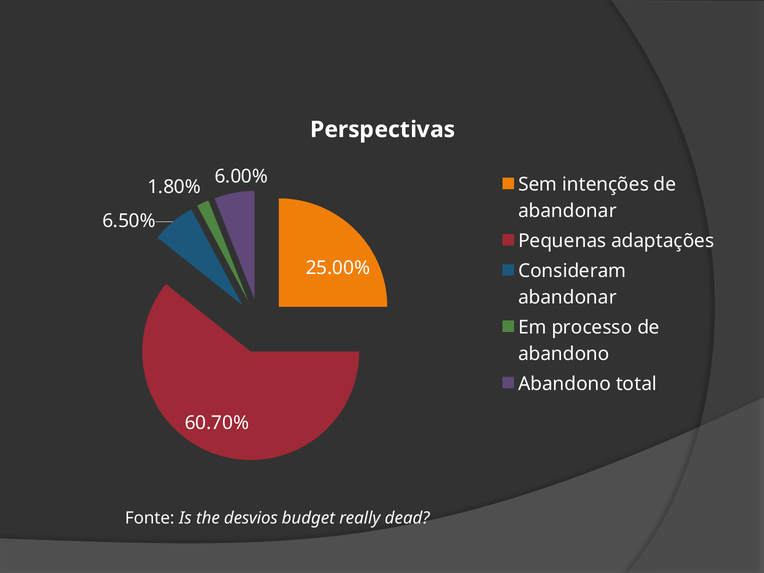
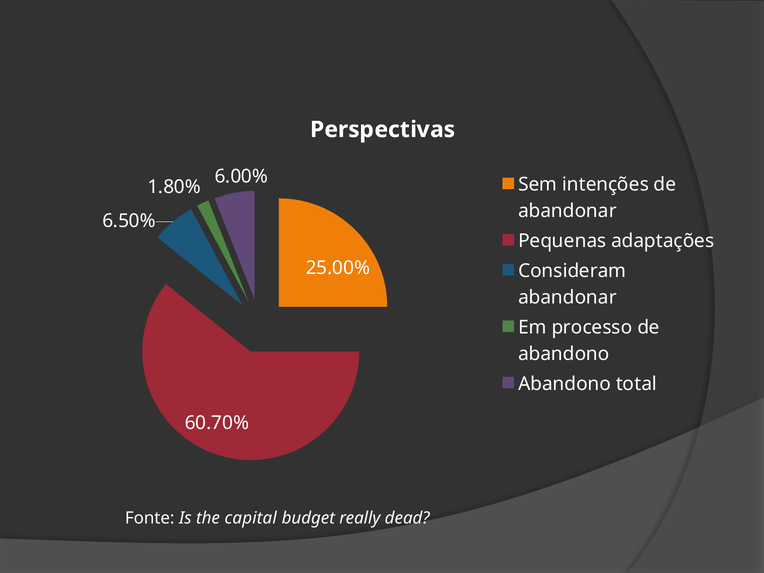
desvios: desvios -> capital (251, 518)
